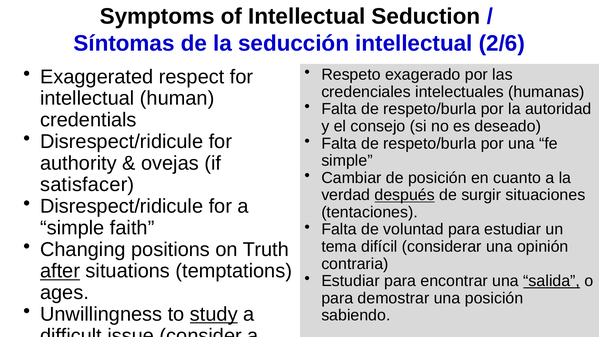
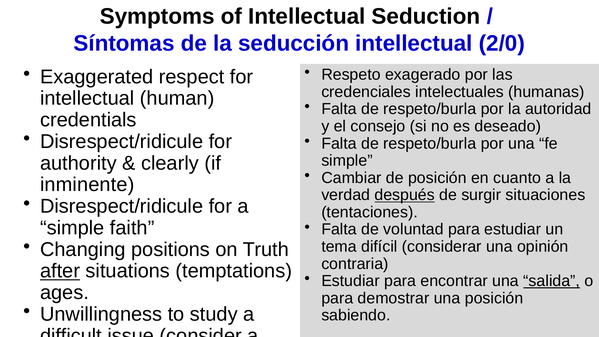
2/6: 2/6 -> 2/0 (502, 43)
ovejas: ovejas -> clearly (170, 163)
satisfacer: satisfacer -> inminente (87, 185)
study underline: present -> none (214, 314)
